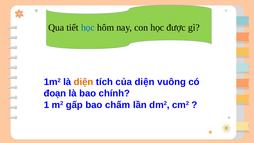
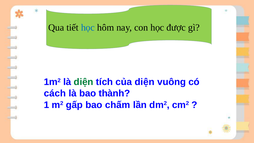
diện colour: orange -> green (84, 82)
đoạn: đoạn -> cách (55, 93)
chính: chính -> thành (114, 93)
